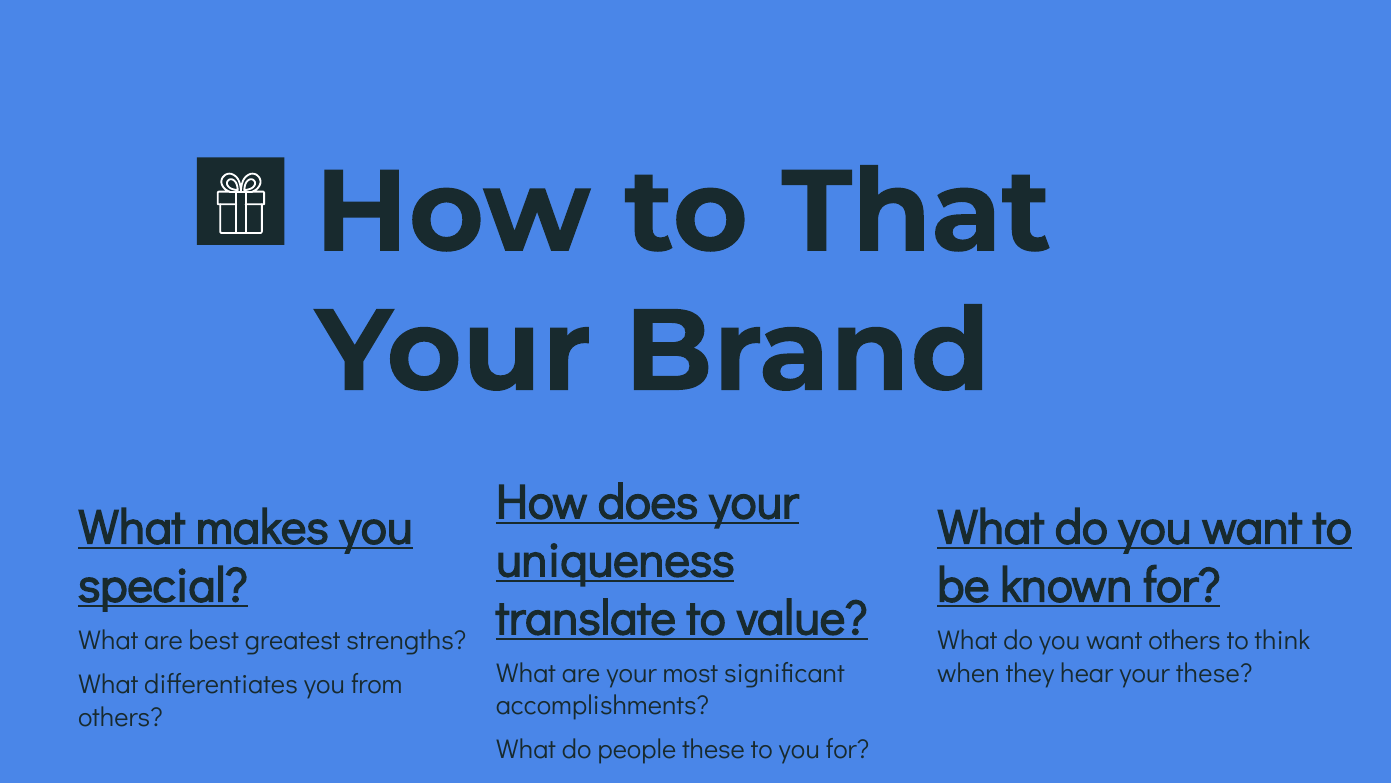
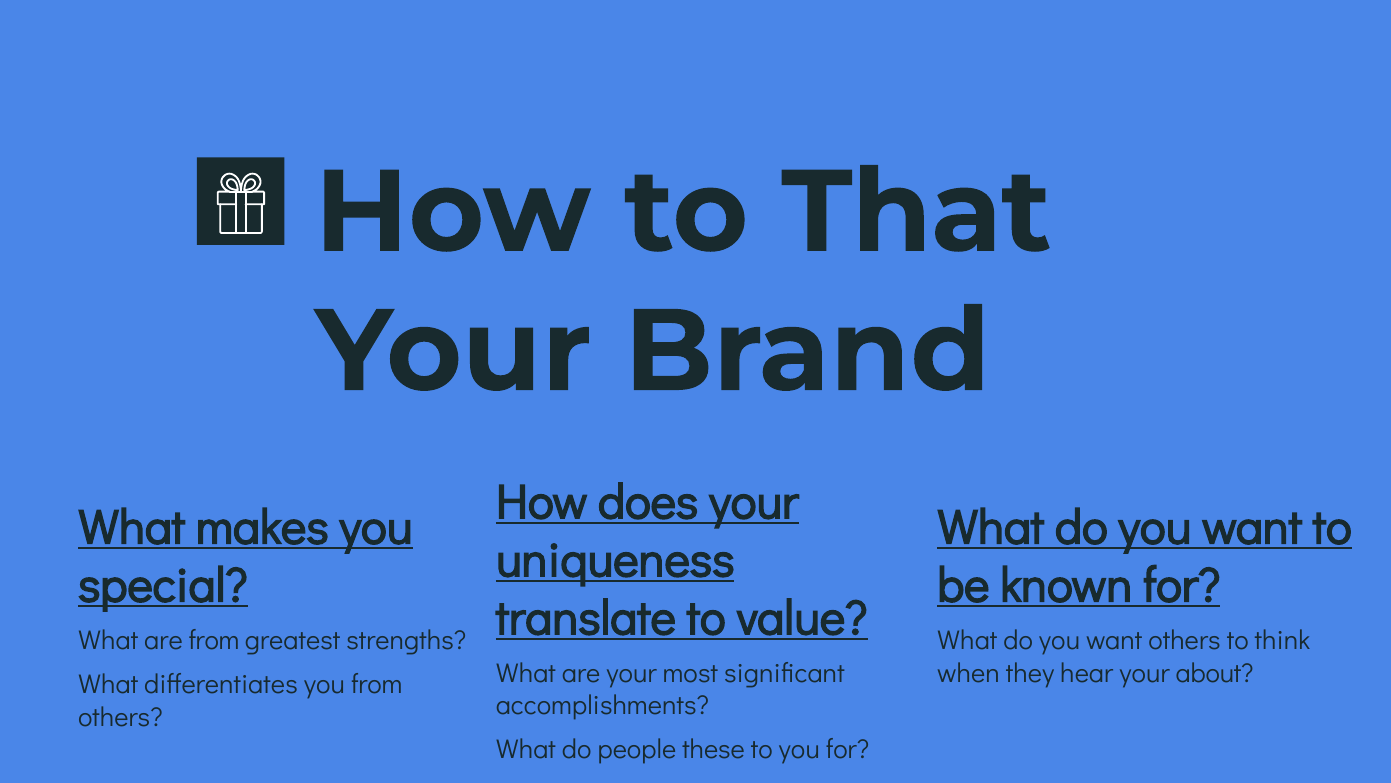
are best: best -> from (214, 640)
your these: these -> about (1215, 673)
